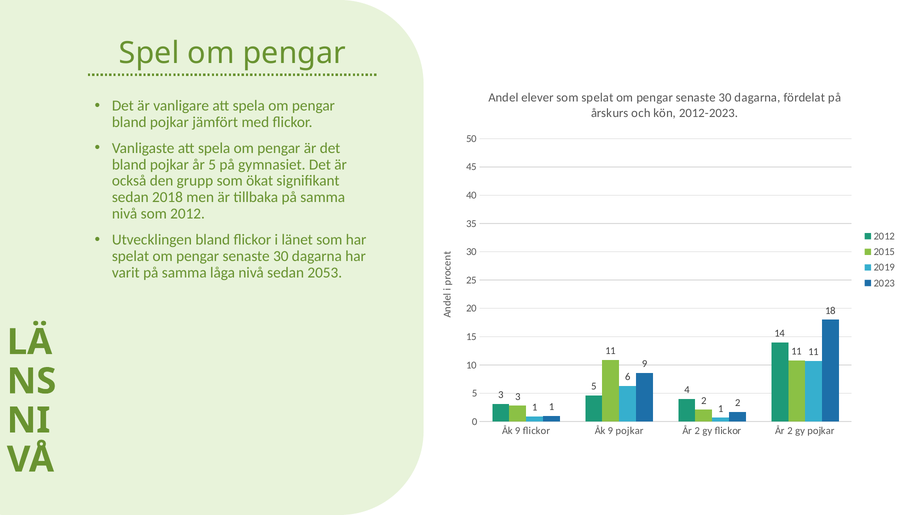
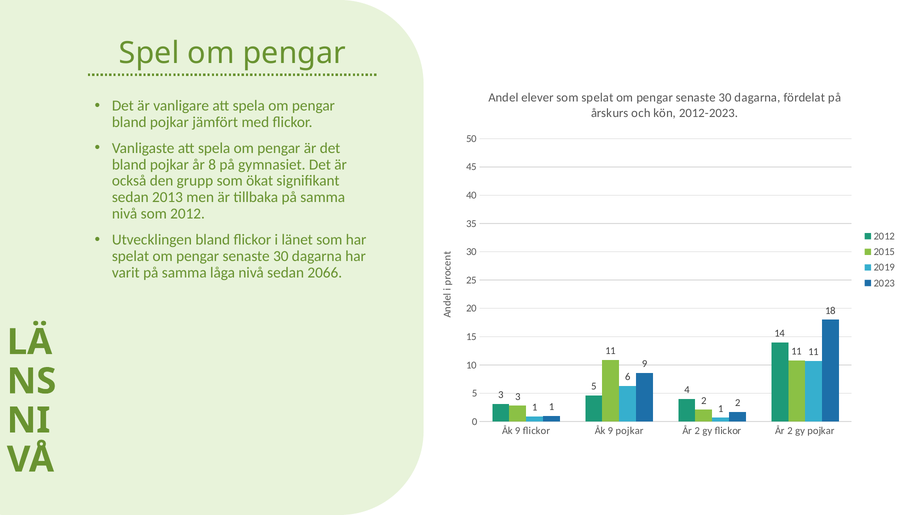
år 5: 5 -> 8 (212, 165)
2018: 2018 -> 2013 (167, 197)
2053: 2053 -> 2066 (325, 273)
